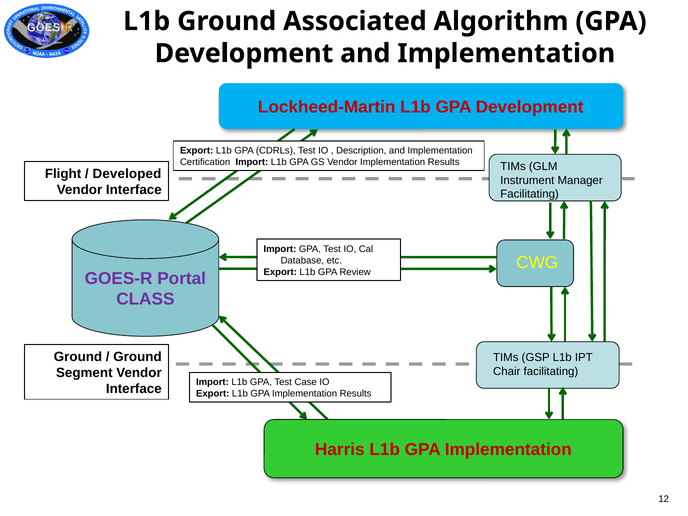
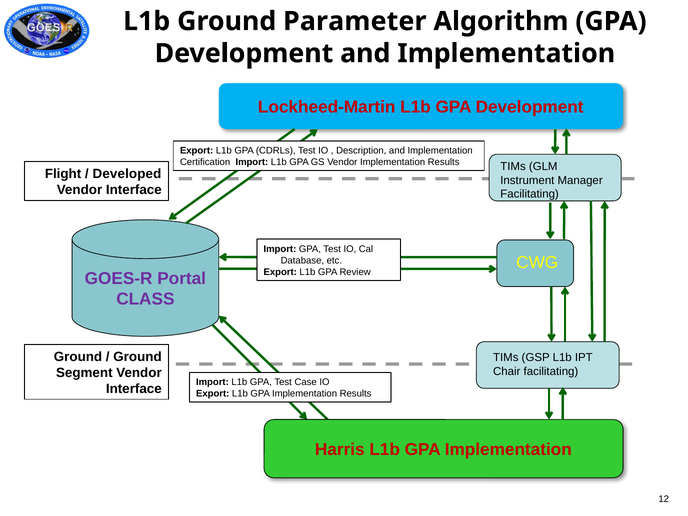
Associated: Associated -> Parameter (355, 21)
